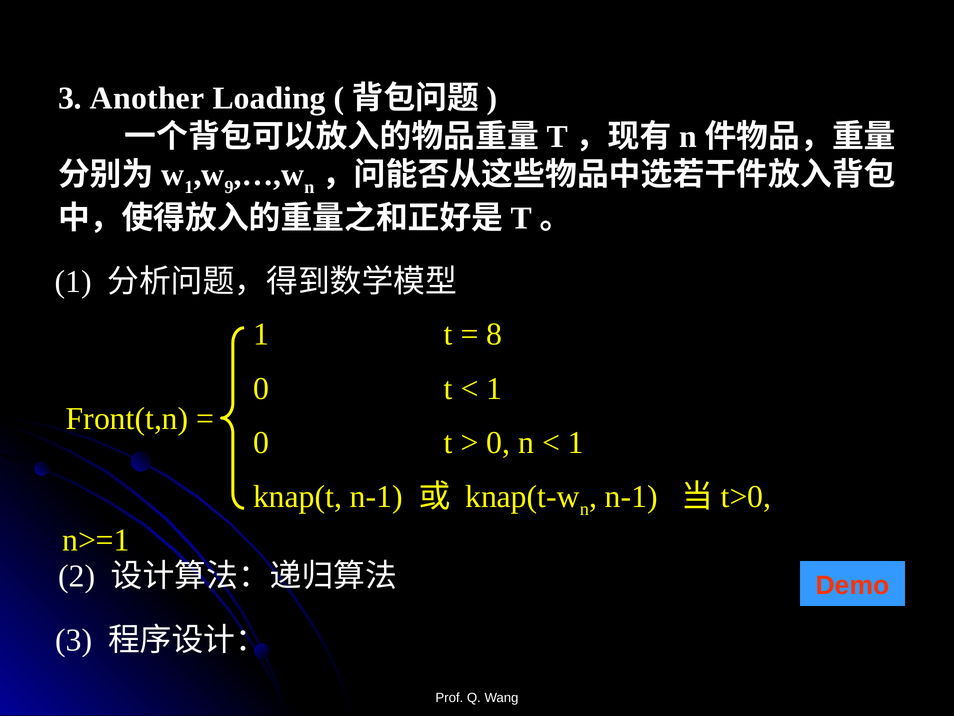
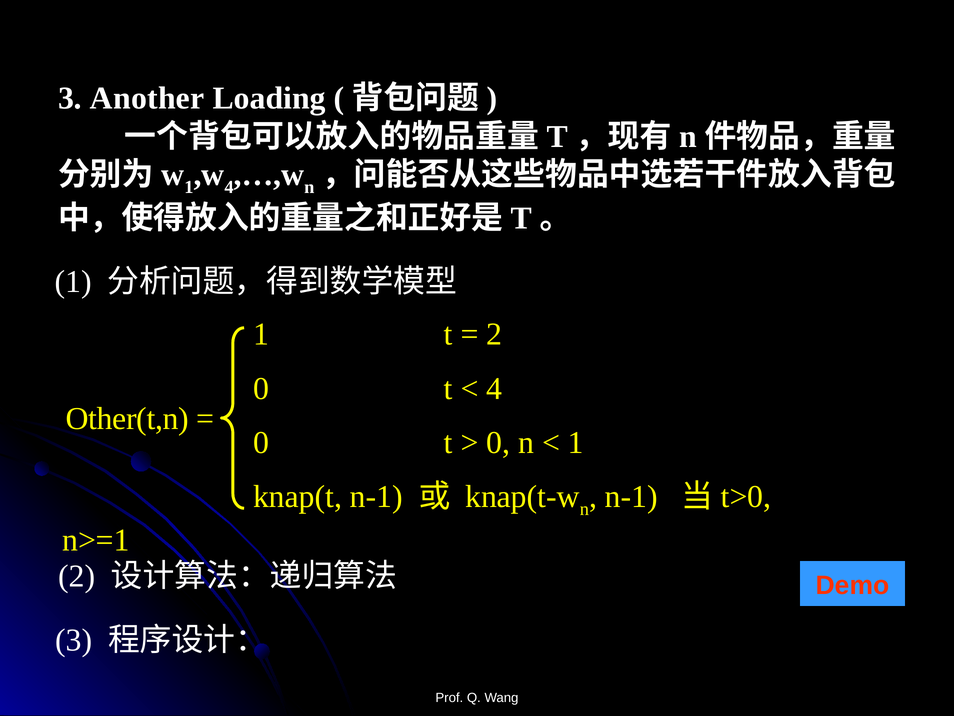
9: 9 -> 4 (229, 187)
8: 8 -> 2 (494, 334)
1: 1 -> 4 (494, 388)
Front(t,n: Front(t,n -> Other(t,n (127, 419)
